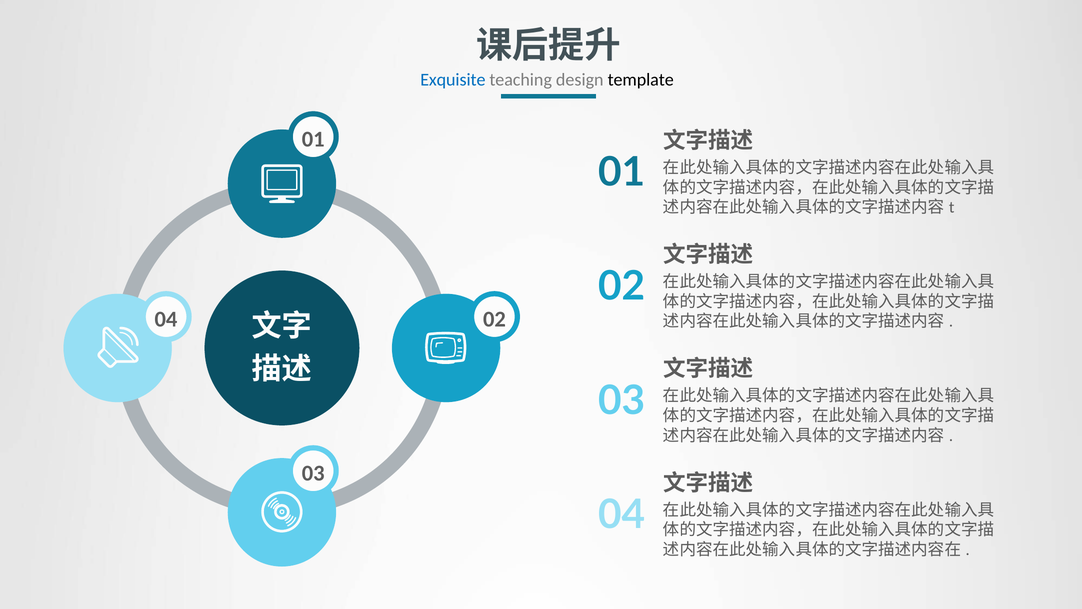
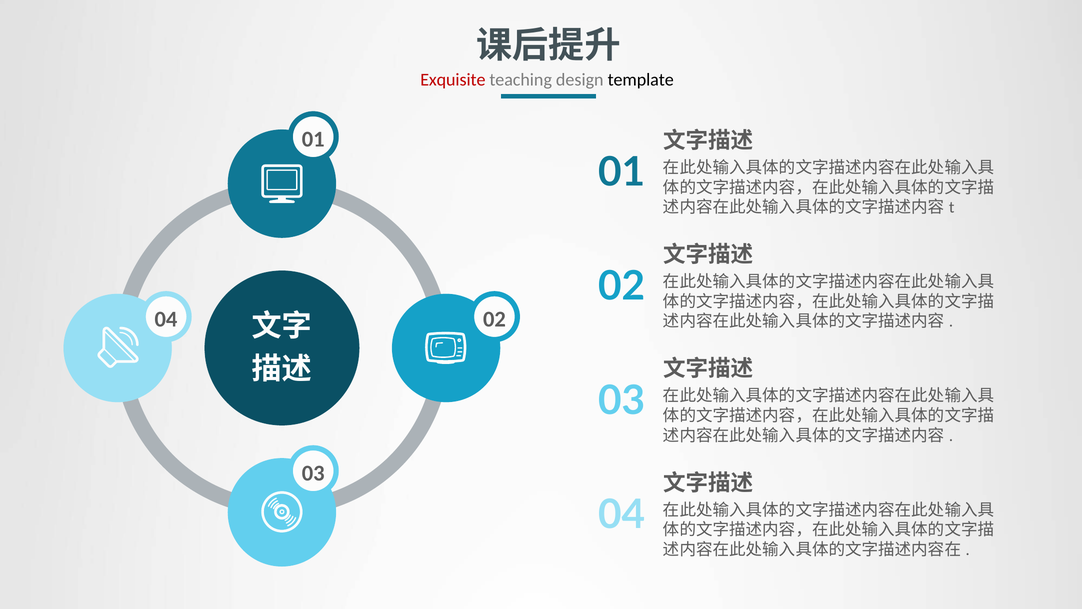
Exquisite colour: blue -> red (453, 80)
